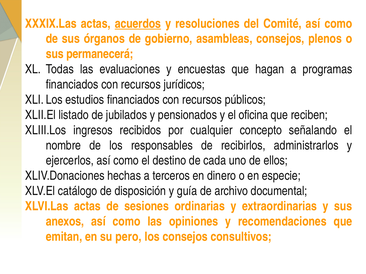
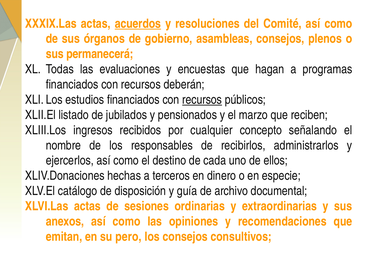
jurídicos: jurídicos -> deberán (184, 85)
recursos underline: none -> present (202, 100)
oficina: oficina -> marzo (253, 115)
